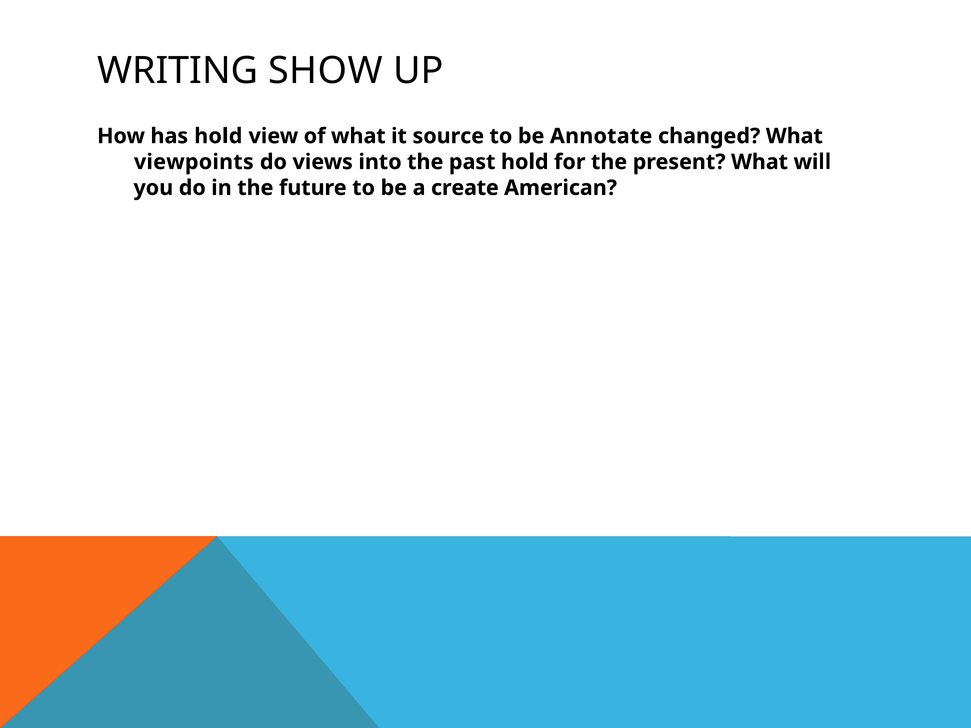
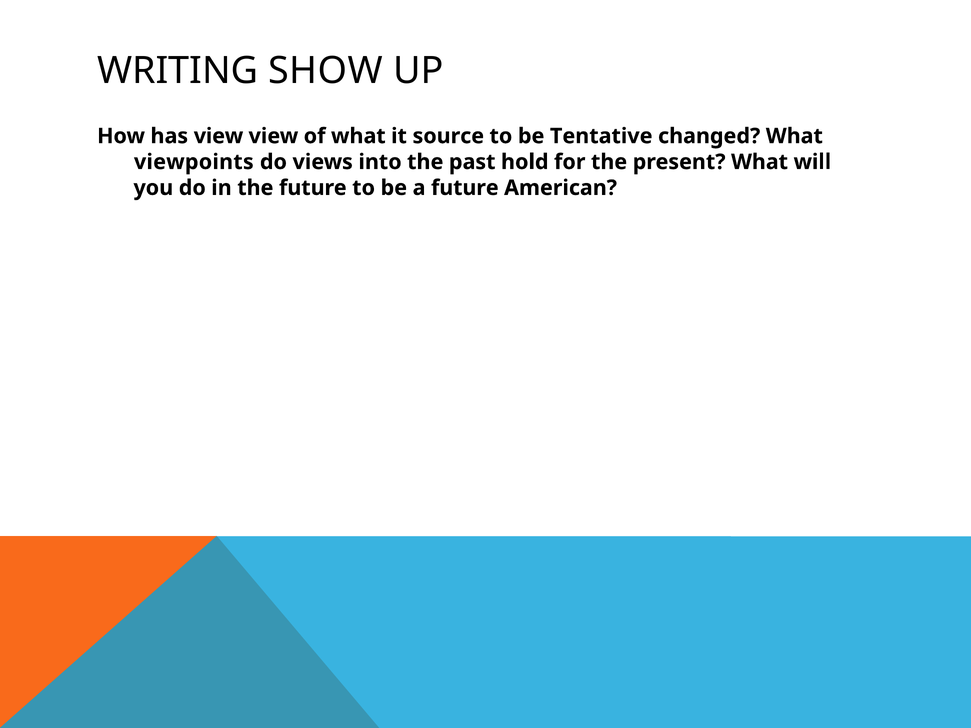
has hold: hold -> view (219, 136)
Annotate: Annotate -> Tentative (601, 136)
a create: create -> future (465, 188)
